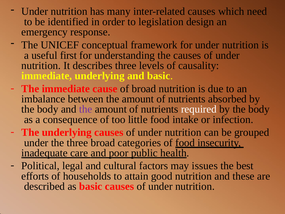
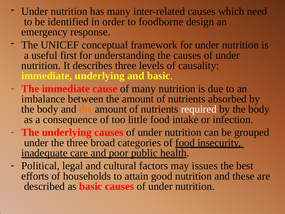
legislation: legislation -> foodborne (161, 22)
of broad: broad -> many (144, 89)
the colour: purple -> orange (86, 109)
